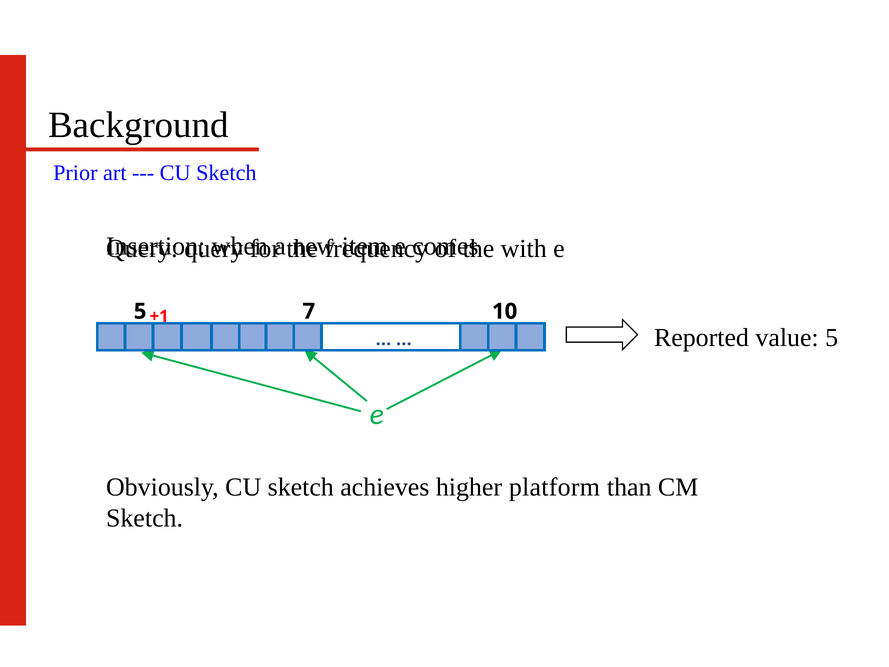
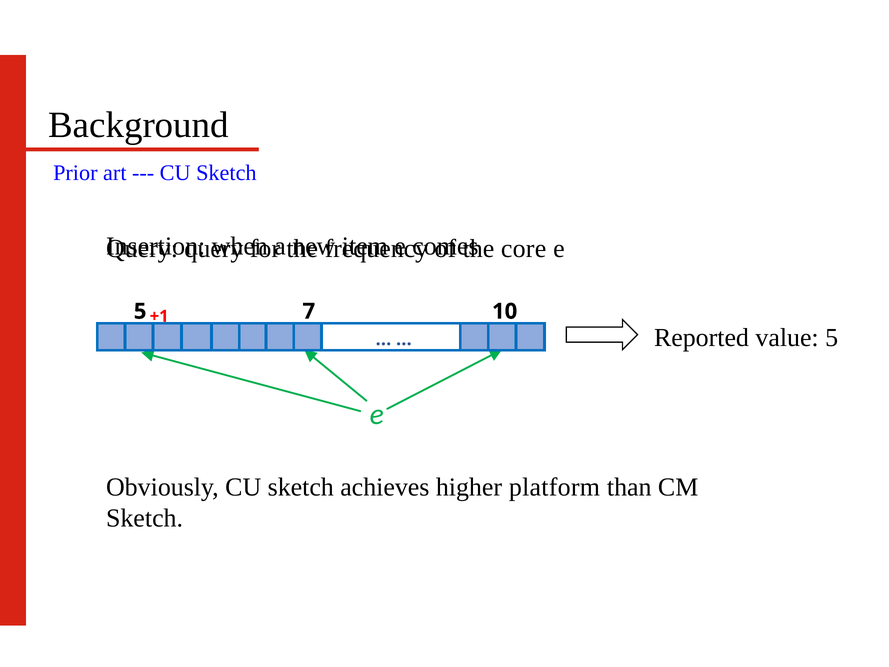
with: with -> core (524, 249)
